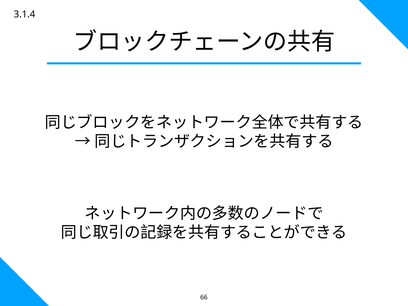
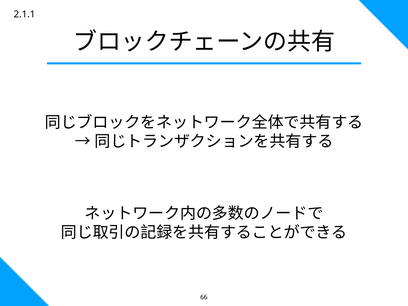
3.1.4: 3.1.4 -> 2.1.1 (25, 14)
